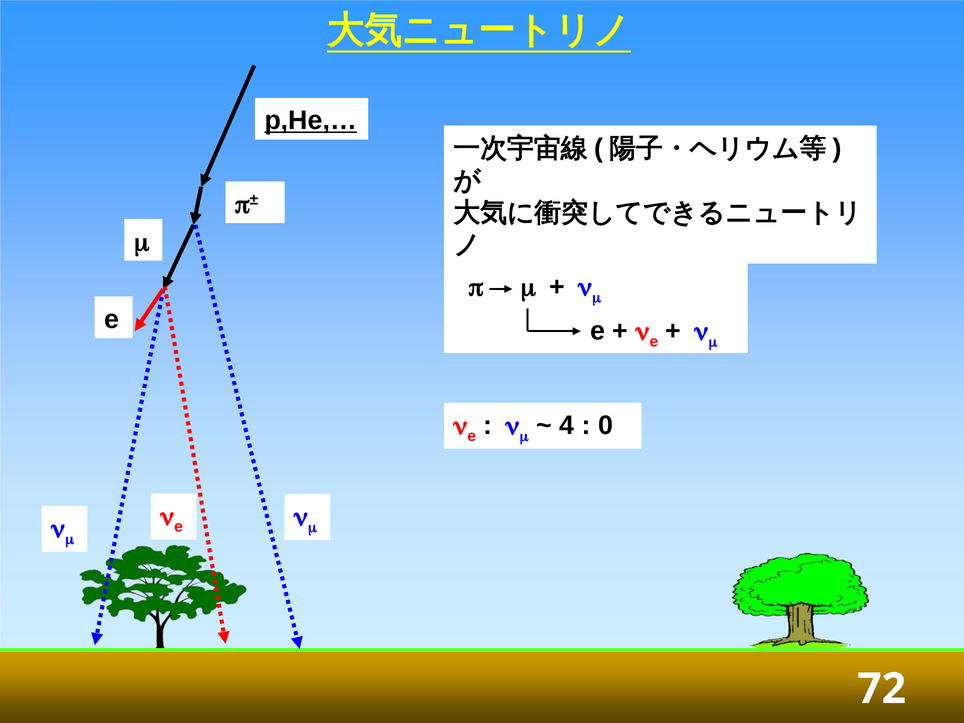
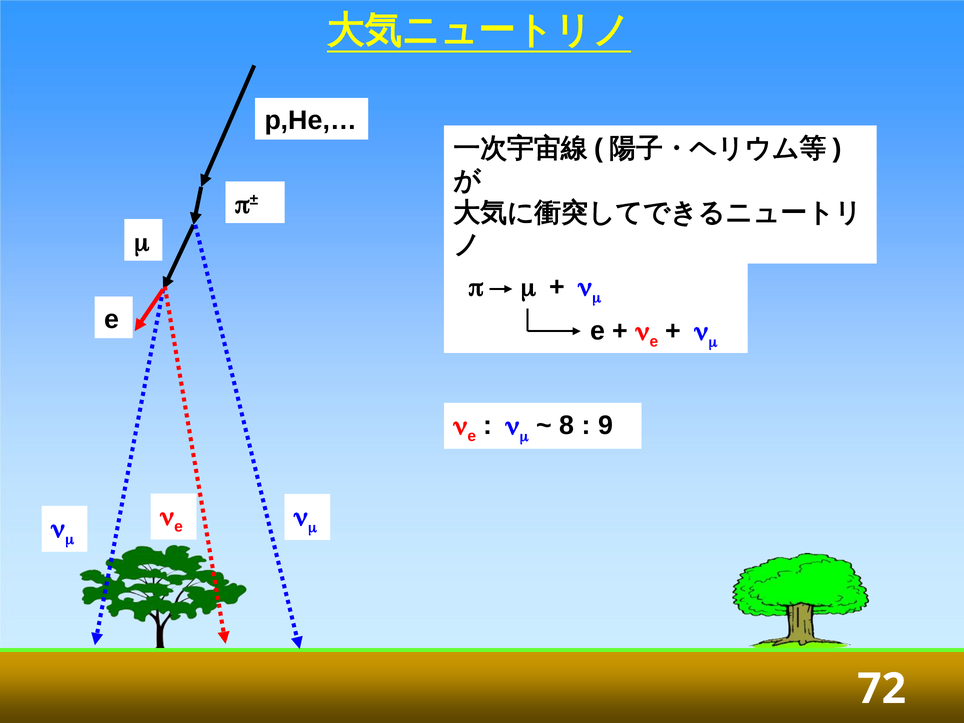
p,He,… underline: present -> none (311, 121)
4: 4 -> 8 (567, 426)
0: 0 -> 9 (605, 426)
